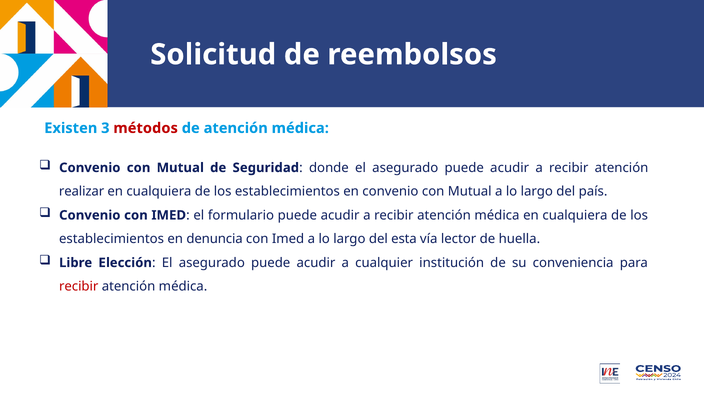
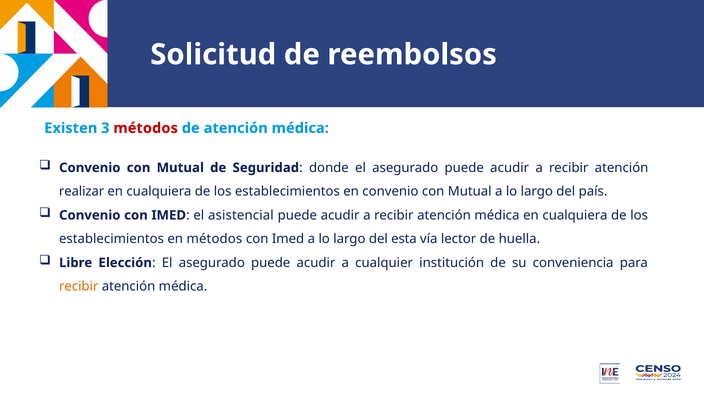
formulario: formulario -> asistencial (241, 215)
en denuncia: denuncia -> métodos (214, 239)
recibir colour: red -> orange (79, 287)
